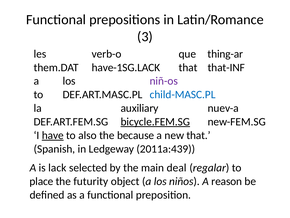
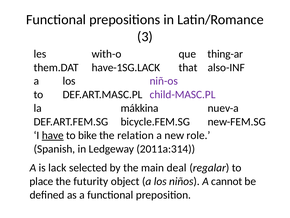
verb-o: verb-o -> with-o (107, 54)
that-INF: that-INF -> also-INF (226, 67)
child-MASC.PL colour: blue -> purple (183, 94)
auxiliary: auxiliary -> mákkina (140, 108)
bicycle.FEM.SG underline: present -> none (155, 121)
also: also -> bike (87, 135)
because: because -> relation (135, 135)
new that: that -> role (198, 135)
2011a:439: 2011a:439 -> 2011a:314 (166, 149)
reason: reason -> cannot (227, 181)
